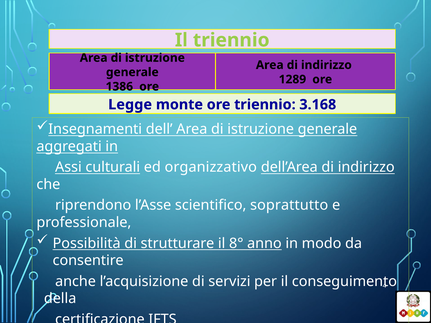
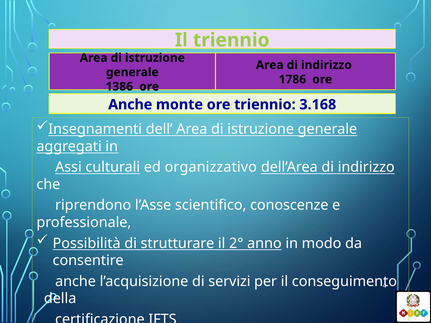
1289: 1289 -> 1786 (292, 79)
Legge: Legge -> Anche (130, 105)
soprattutto: soprattutto -> conoscenze (289, 205)
8°: 8° -> 2° (236, 243)
